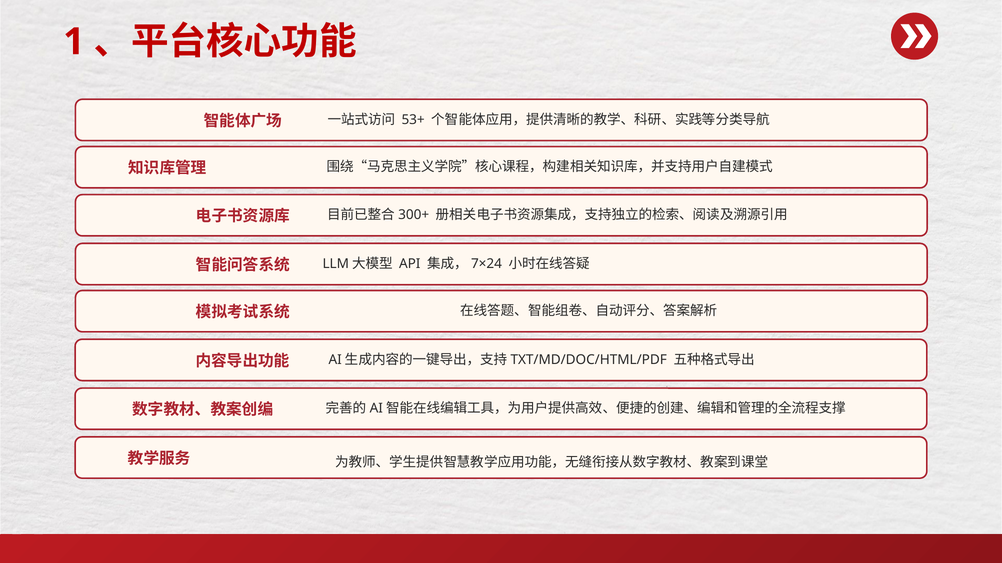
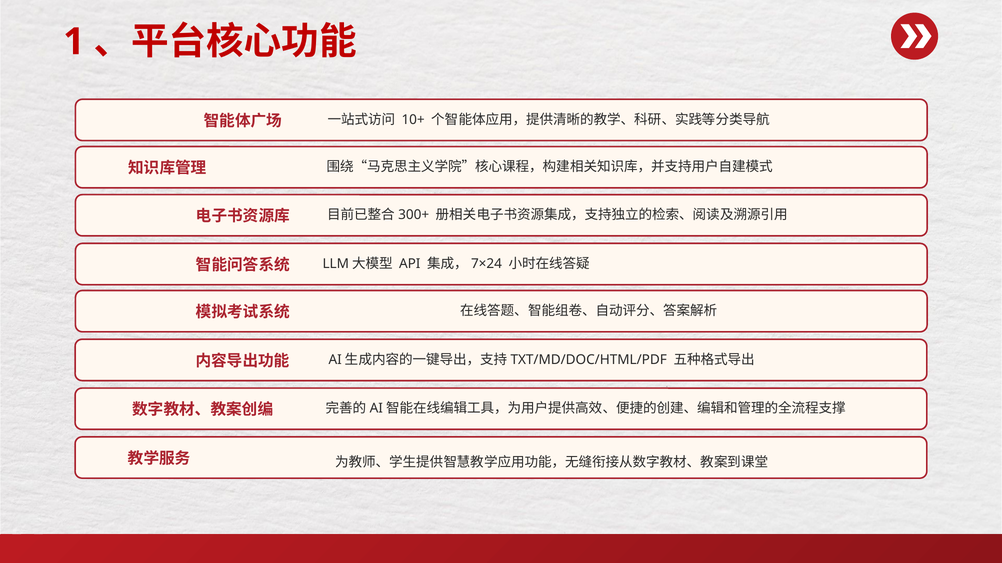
53+: 53+ -> 10+ (413, 120)
